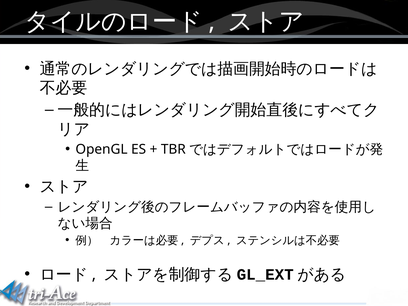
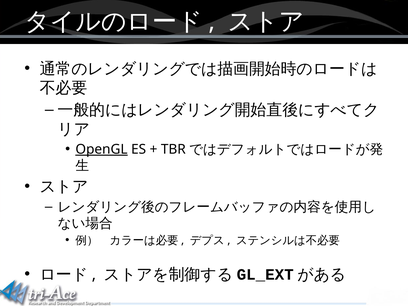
OpenGL underline: none -> present (102, 149)
